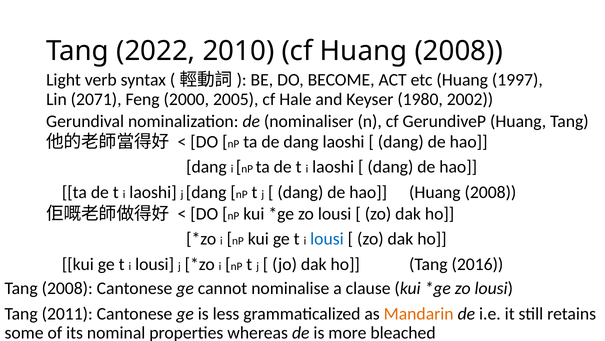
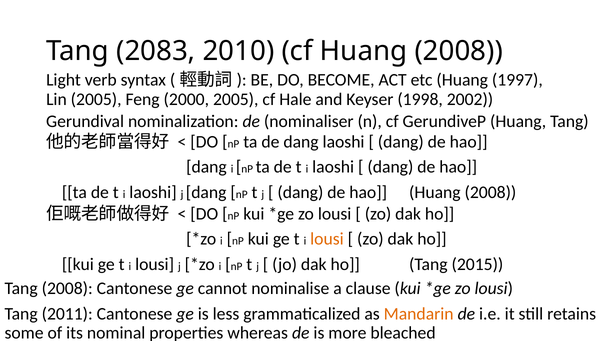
2022: 2022 -> 2083 (156, 51)
Lin 2071: 2071 -> 2005 (96, 99)
1980: 1980 -> 1998 (420, 99)
lousi colour: blue -> orange (327, 239)
2016: 2016 -> 2015 (477, 264)
